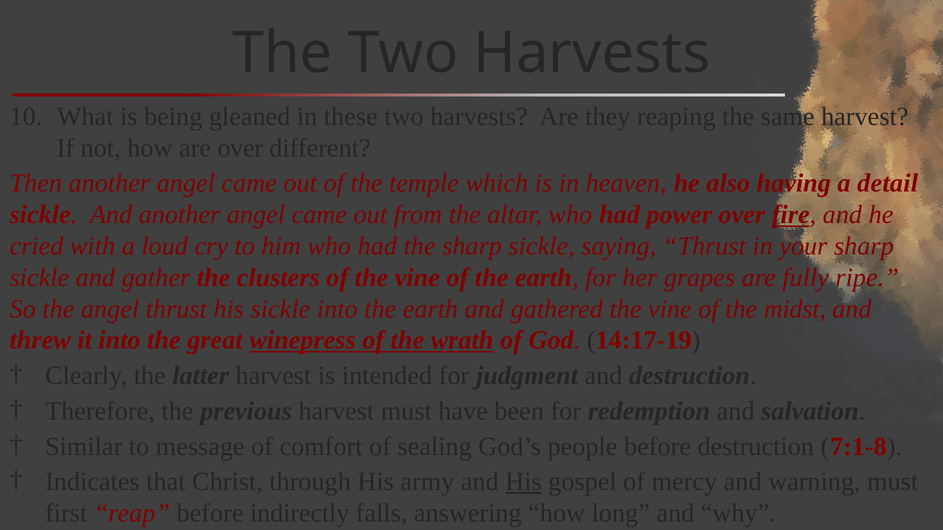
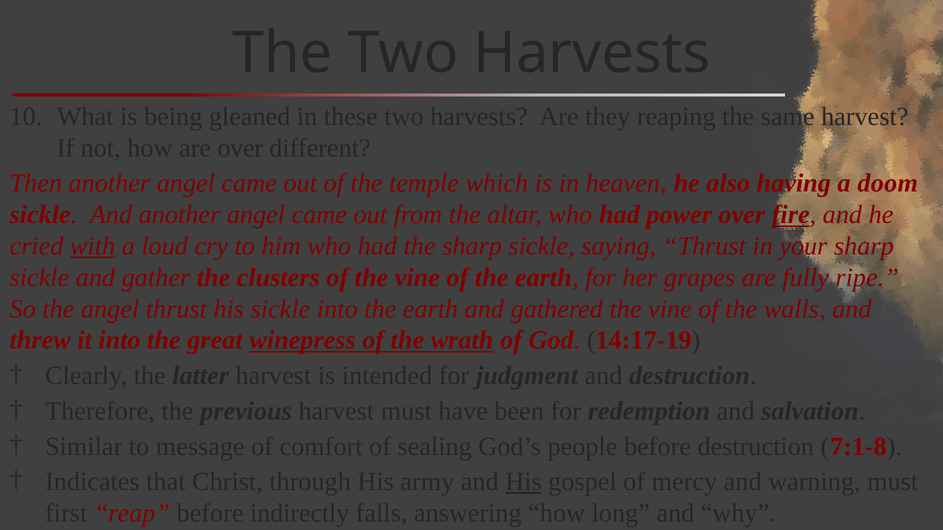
detail: detail -> doom (888, 183)
with underline: none -> present (93, 246)
midst: midst -> walls (795, 309)
